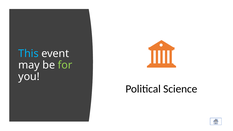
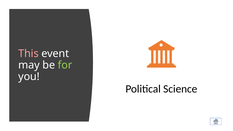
This colour: light blue -> pink (28, 54)
